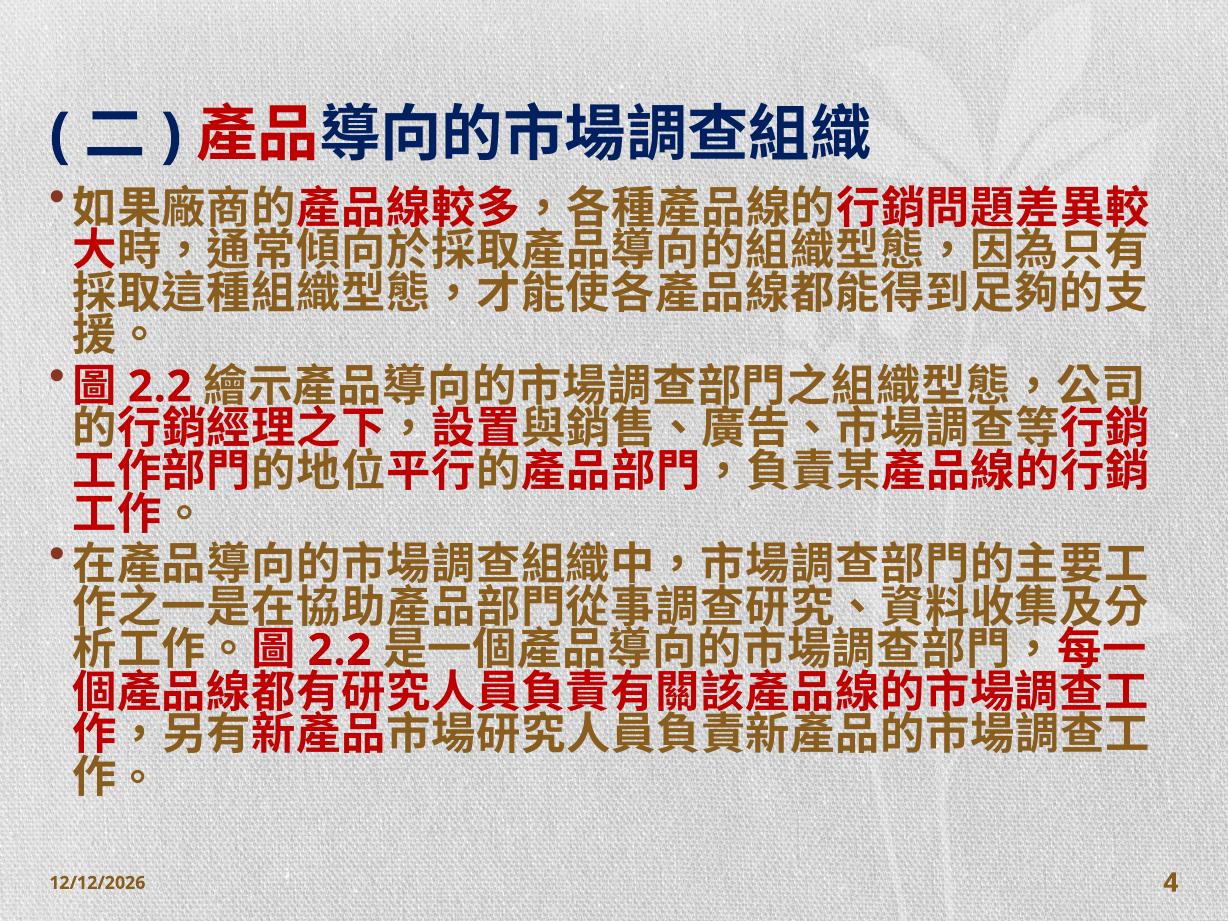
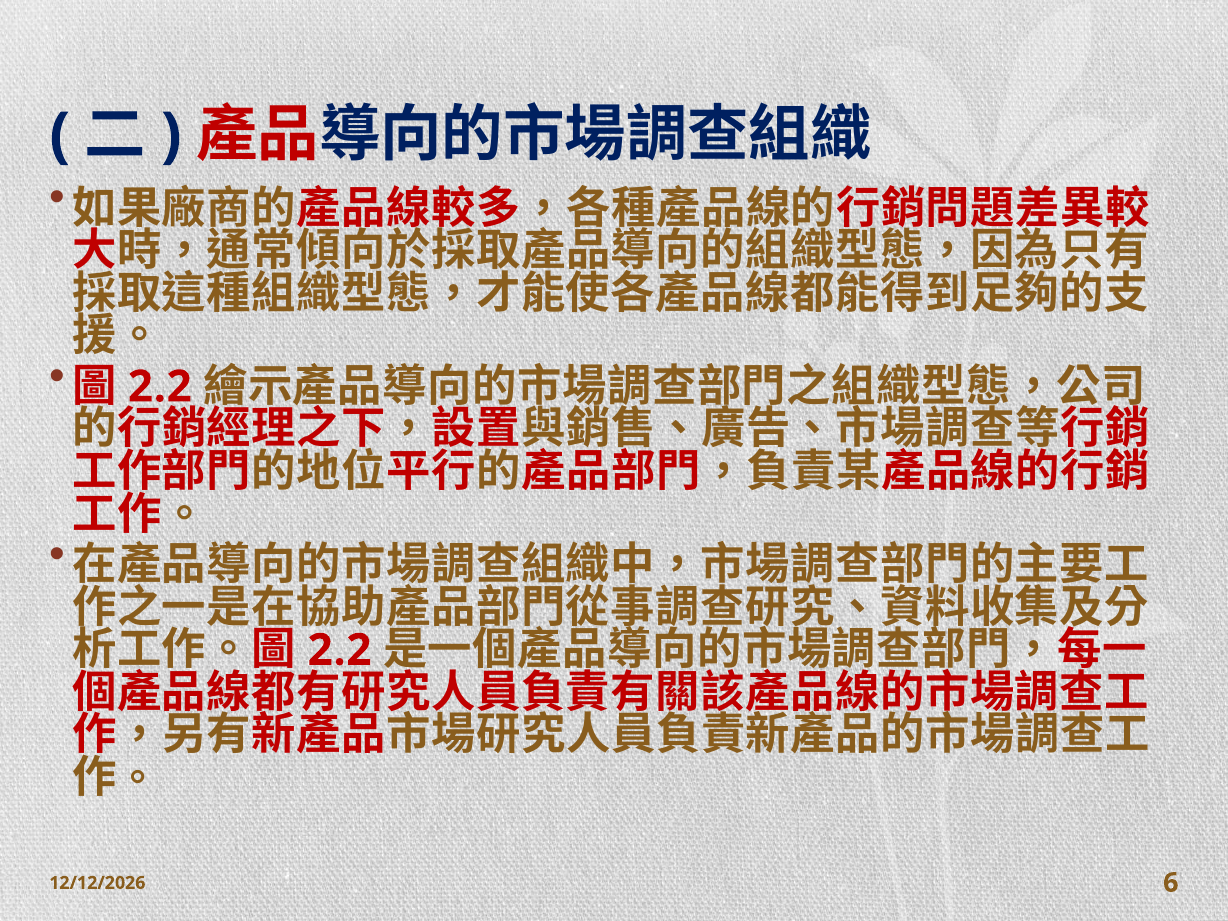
4: 4 -> 6 (1171, 883)
